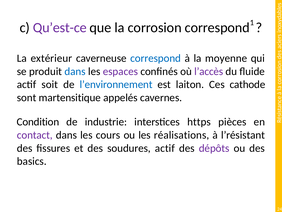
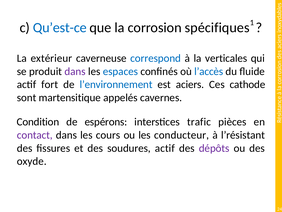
Qu’est-ce colour: purple -> blue (60, 28)
corrosion correspond: correspond -> spécifiques (217, 28)
moyenne: moyenne -> verticales (226, 58)
dans colour: blue -> purple (75, 71)
espaces colour: purple -> blue (120, 71)
l’accès colour: purple -> blue (209, 71)
soit: soit -> fort (50, 84)
laiton: laiton -> aciers (190, 84)
industrie: industrie -> espérons (106, 122)
https: https -> trafic (199, 122)
réalisations: réalisations -> conducteur (182, 135)
basics: basics -> oxyde (32, 161)
